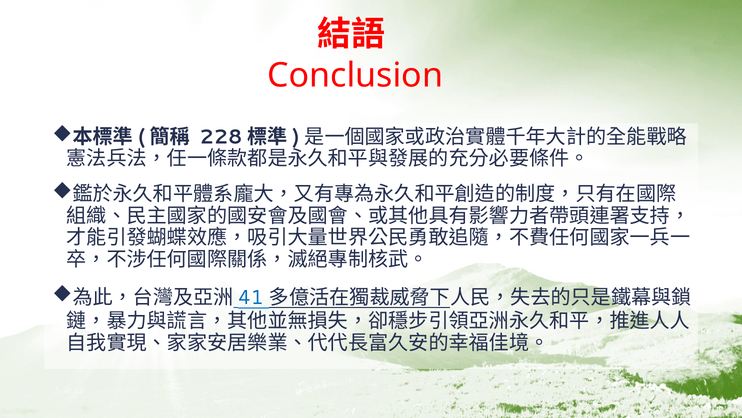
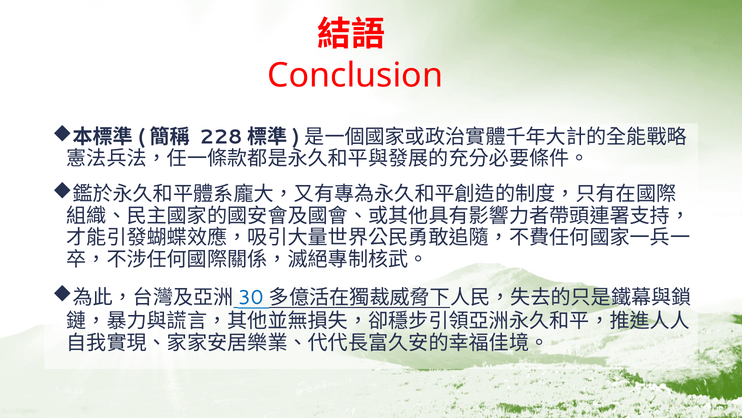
41: 41 -> 30 (251, 297)
